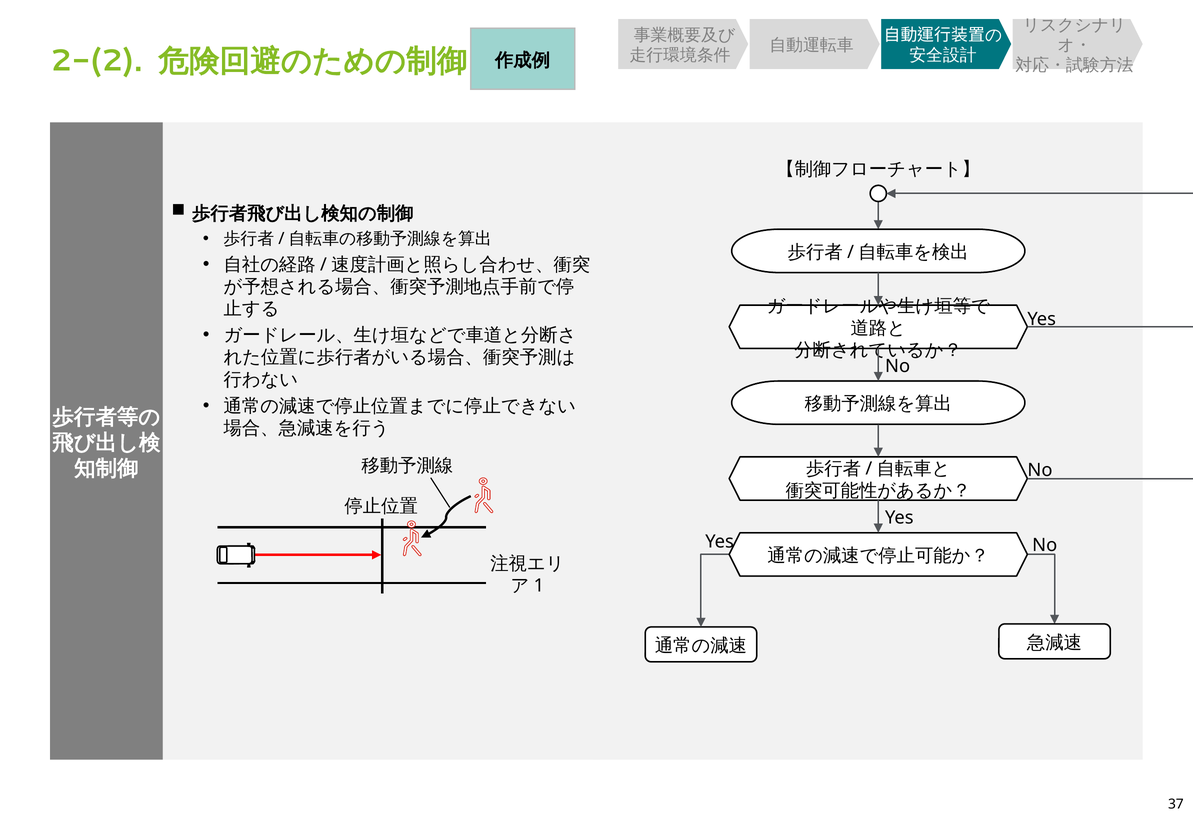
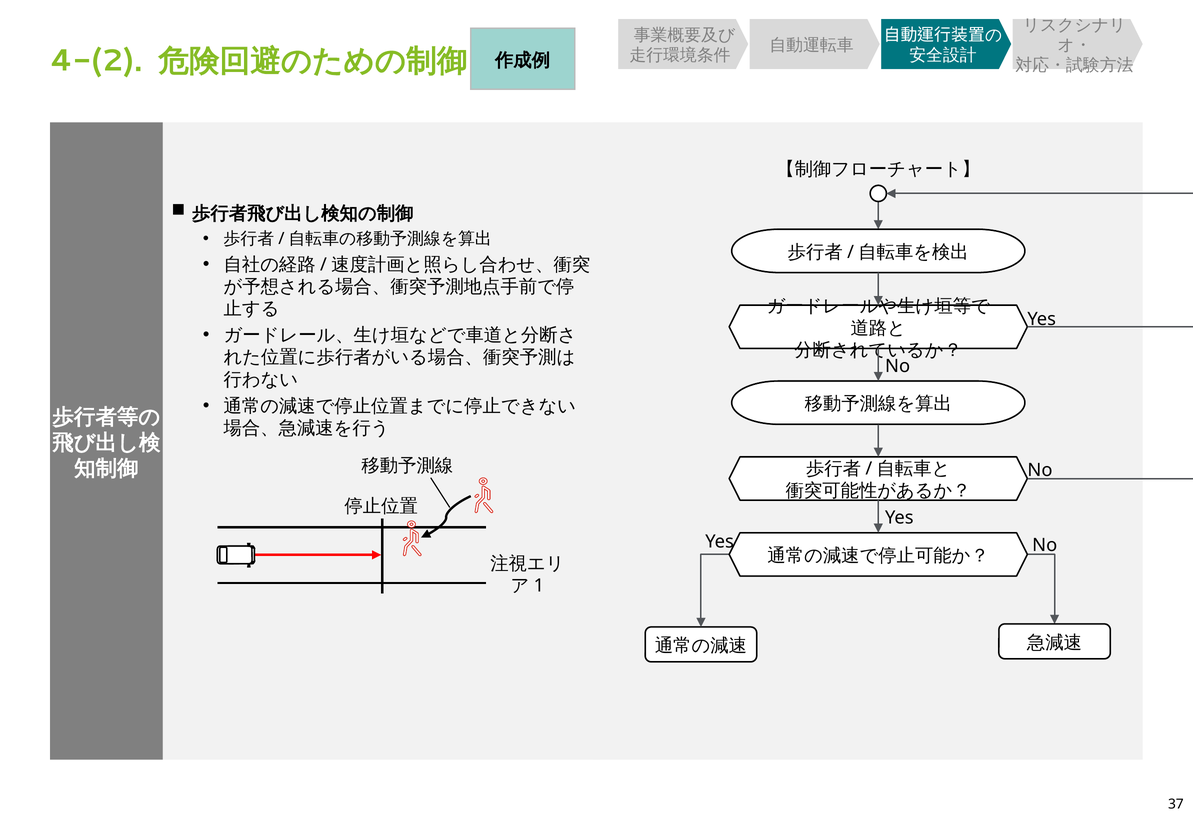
2-(2: 2-(2 -> 4-(2 (97, 61)
